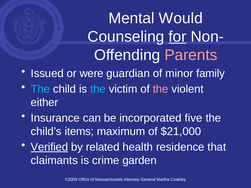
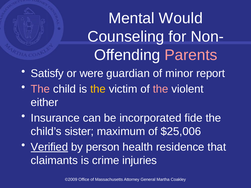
for underline: present -> none (177, 37)
Issued: Issued -> Satisfy (47, 74)
family: family -> report (211, 74)
The colour: light blue -> pink (40, 89)
the colour: light blue -> yellow (98, 89)
five: five -> fide (194, 118)
items: items -> sister (79, 132)
$21,000: $21,000 -> $25,006 (181, 132)
related: related -> person (103, 147)
garden: garden -> injuries (140, 161)
